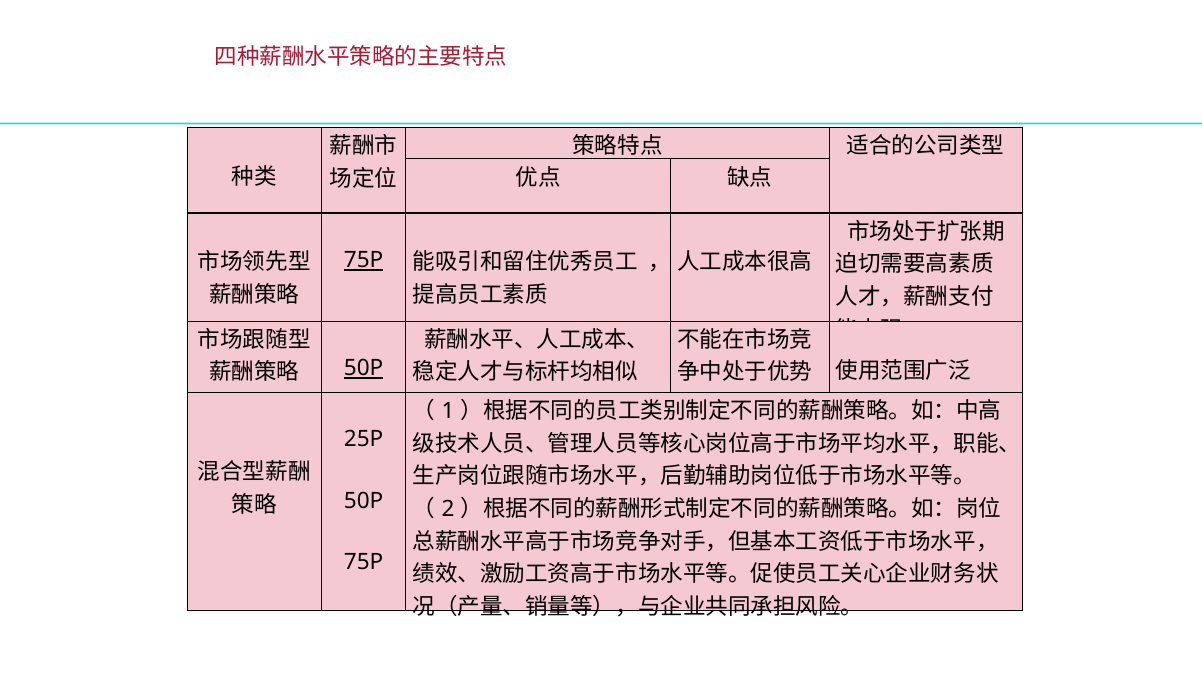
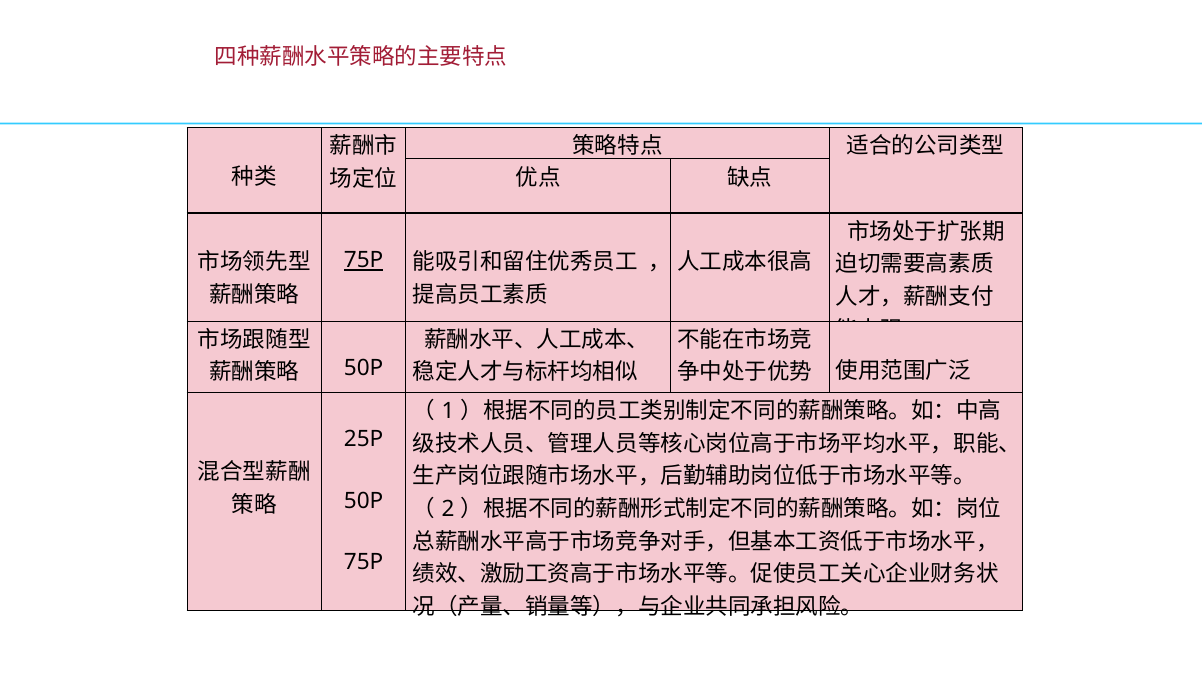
50P underline: present -> none (364, 369)
